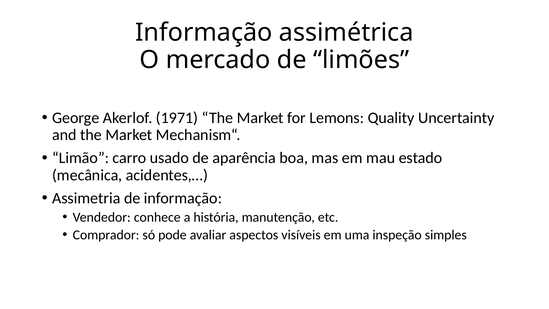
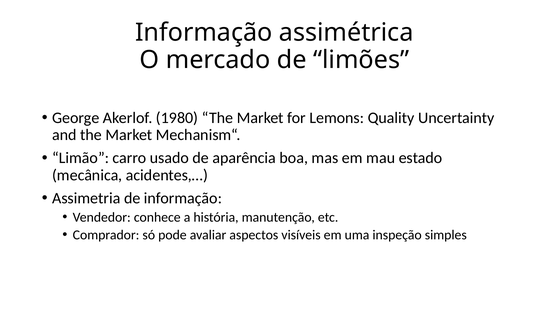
1971: 1971 -> 1980 (177, 118)
